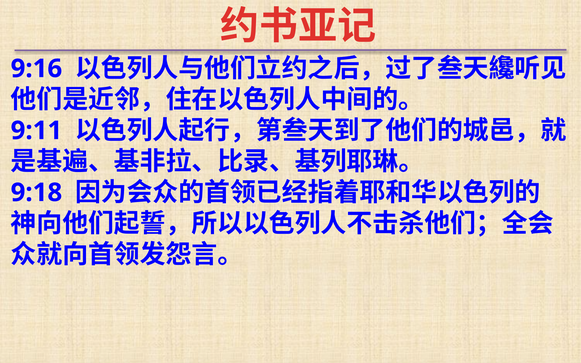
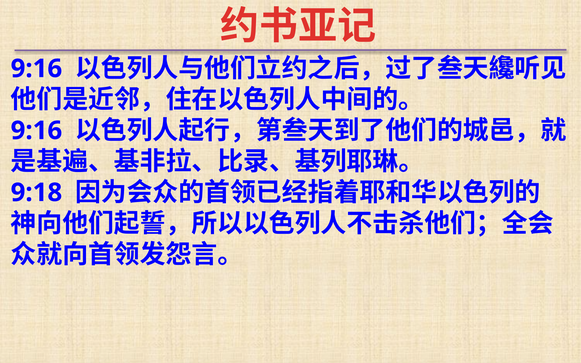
9:11: 9:11 -> 9:16 (36, 131)
